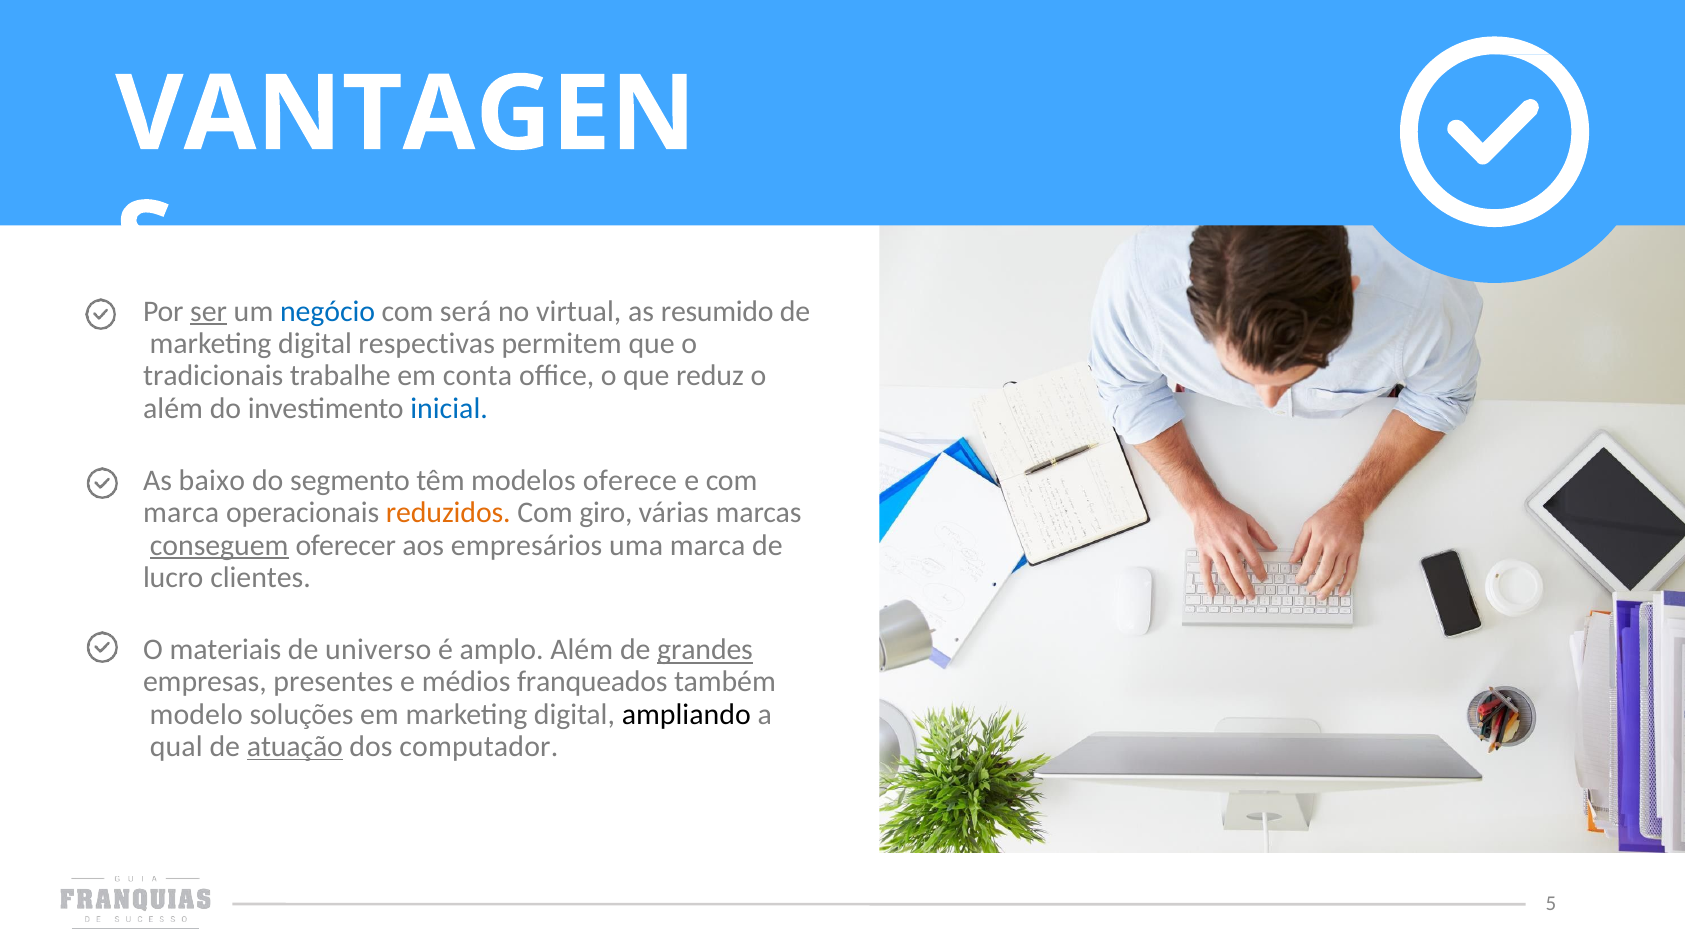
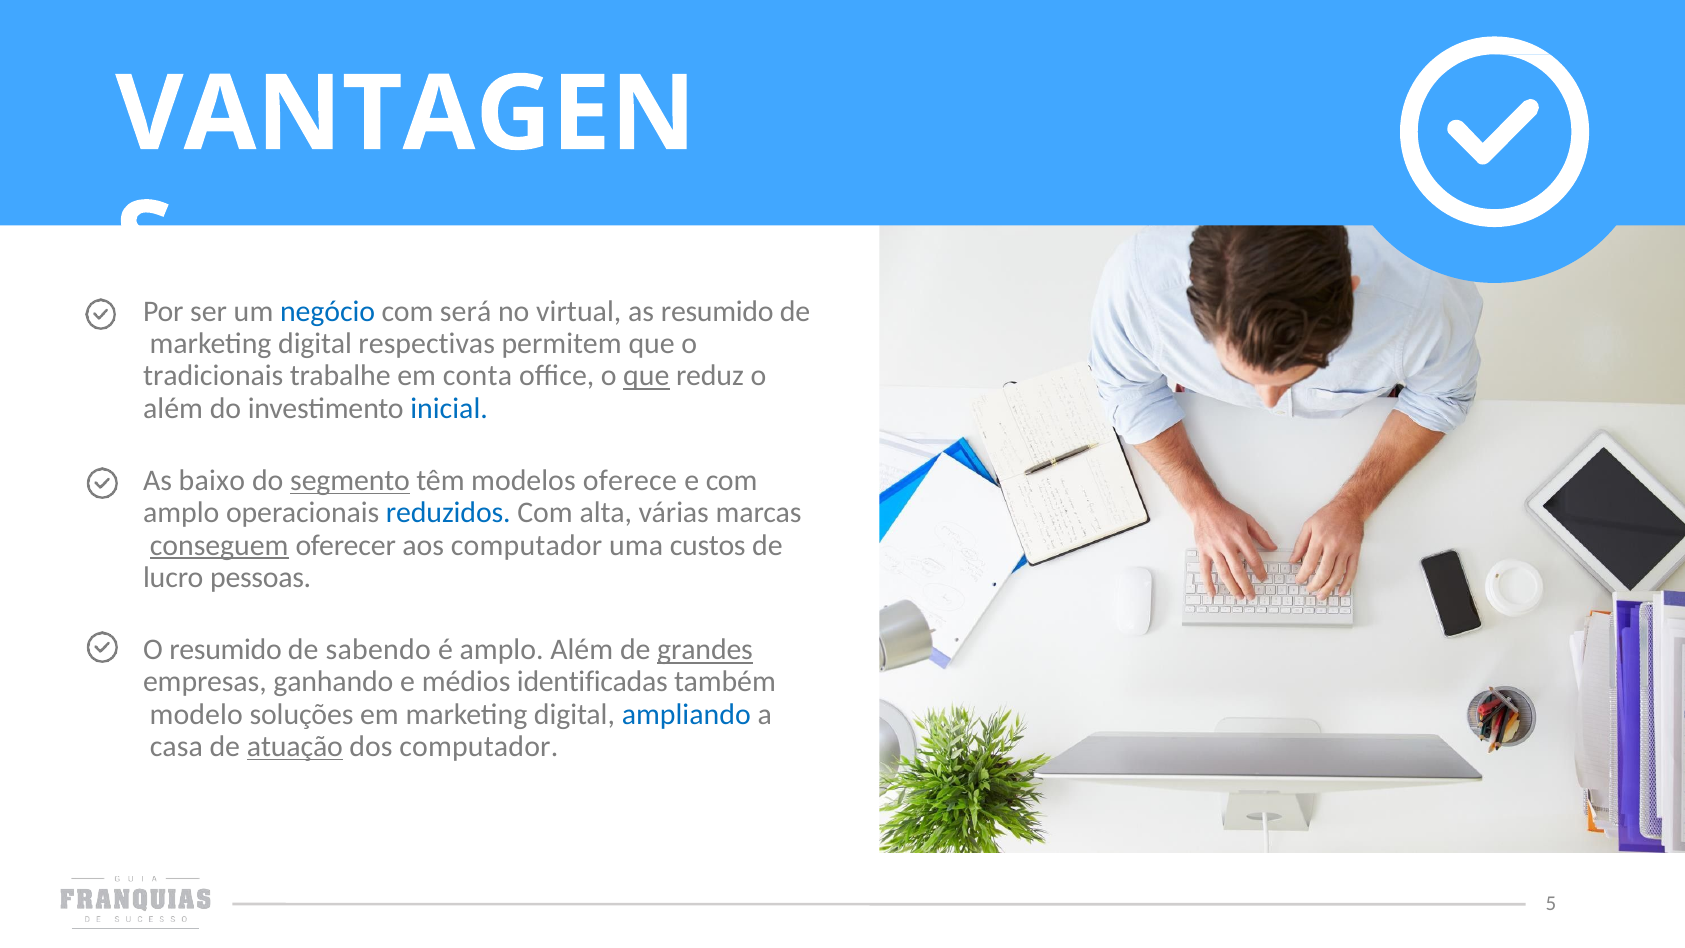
ser underline: present -> none (209, 311)
que underline: none -> present (646, 376)
segmento underline: none -> present (350, 481)
marca: marca -> amplo (181, 513)
reduzidos colour: orange -> blue (448, 513)
giro: giro -> alta (606, 513)
aos empresários: empresários -> computador (527, 545)
uma marca: marca -> custos (708, 545)
clientes: clientes -> pessoas (261, 577)
O materiais: materiais -> resumido (226, 650)
universo: universo -> sabendo (378, 650)
presentes: presentes -> ganhando (333, 682)
franqueados: franqueados -> identificadas (592, 682)
ampliando colour: black -> blue (686, 714)
qual: qual -> casa (176, 746)
